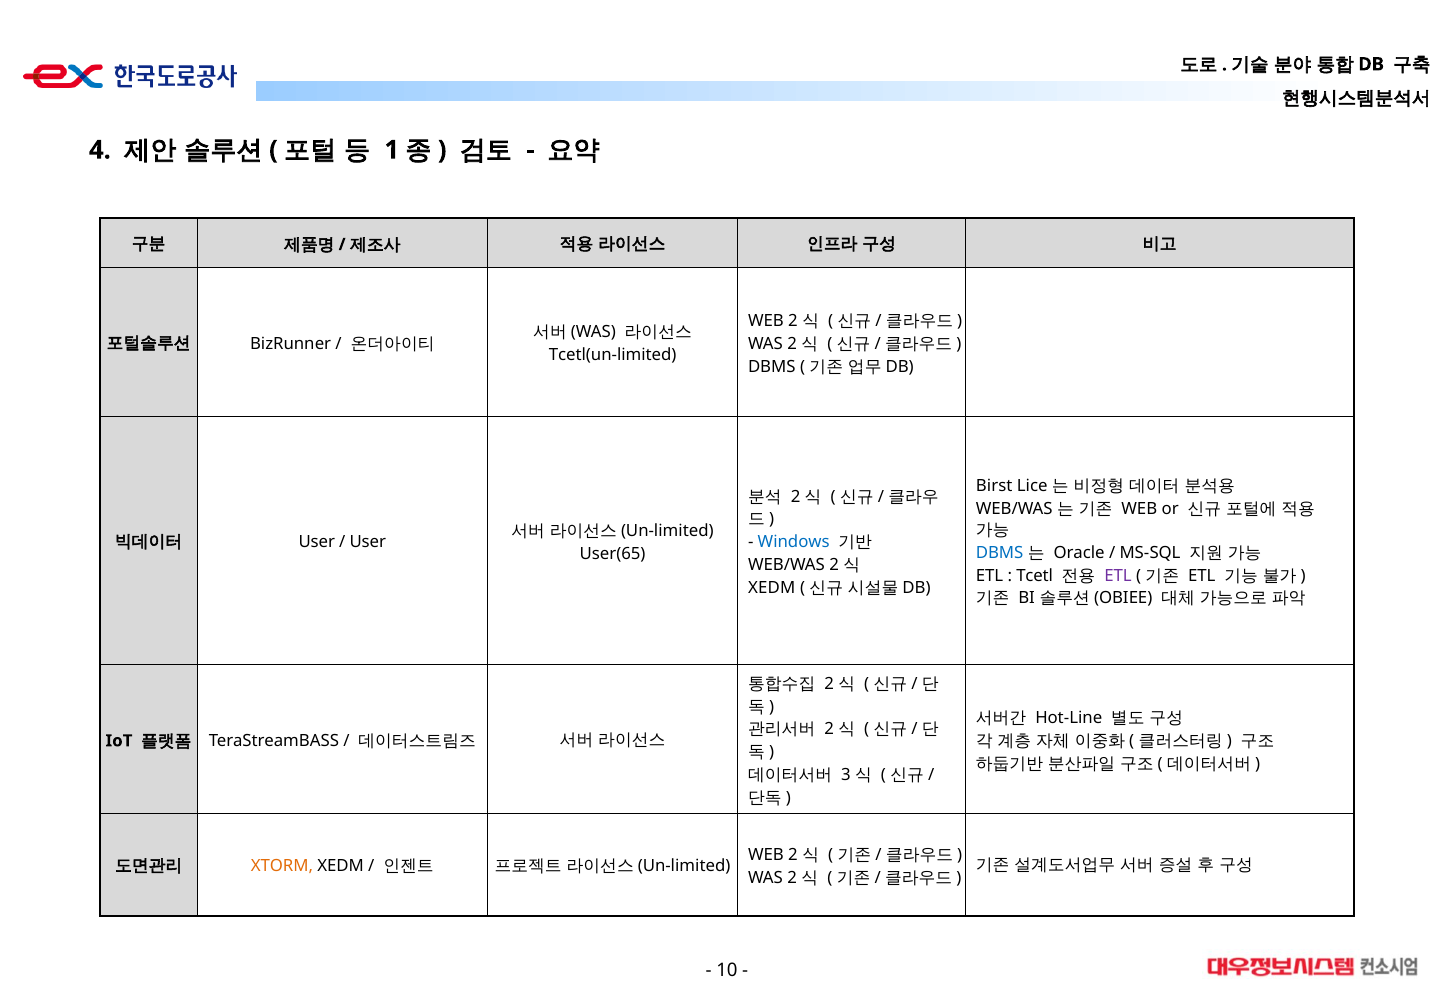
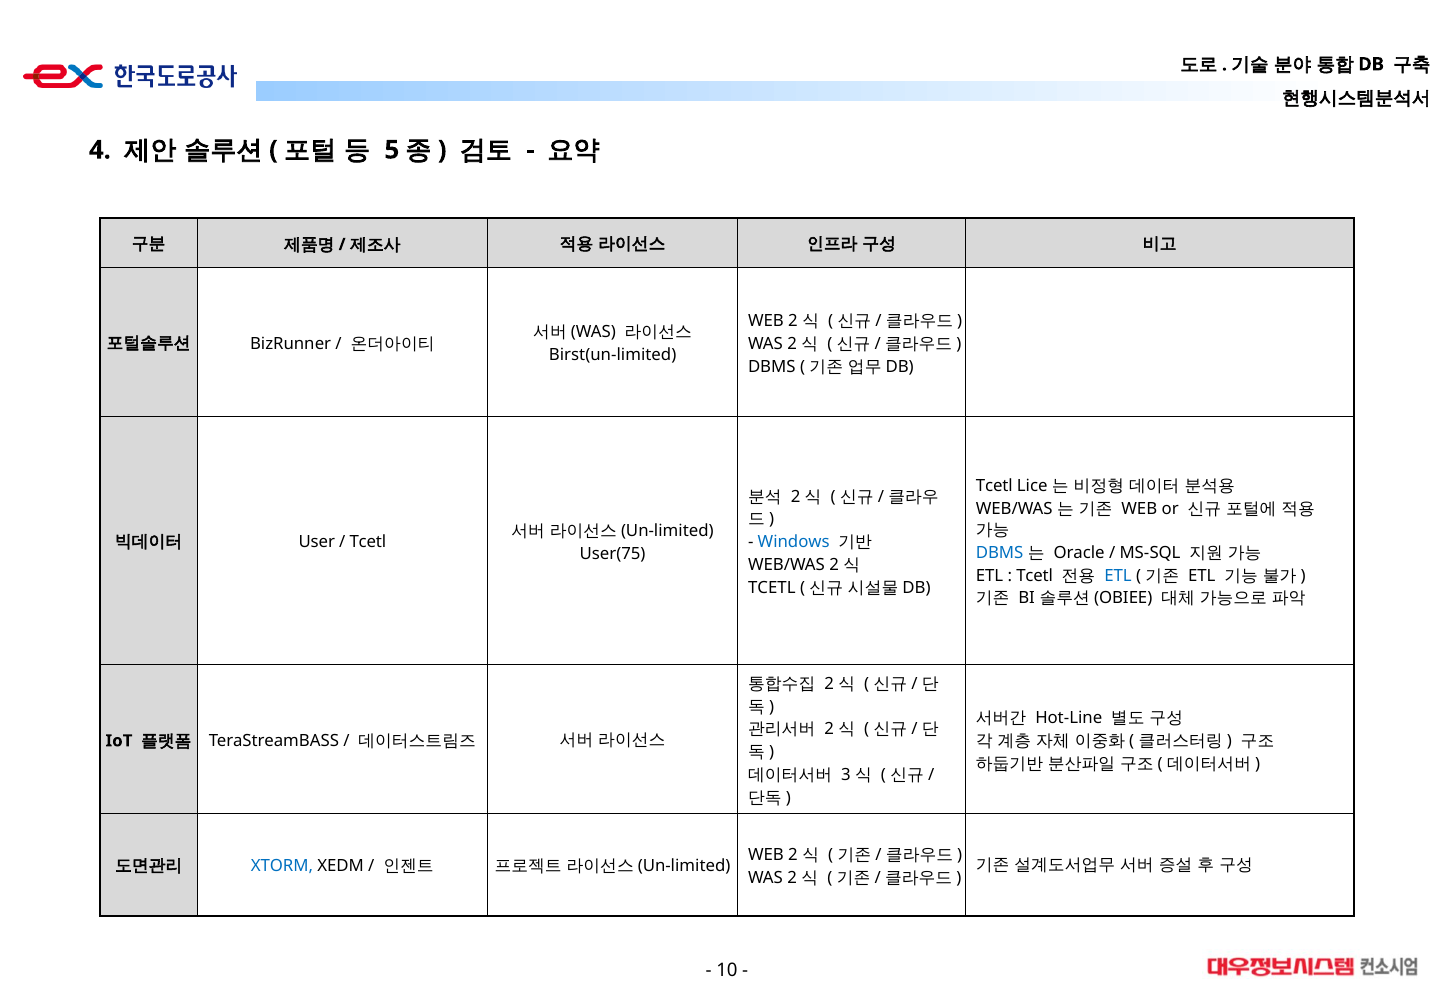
1: 1 -> 5 (392, 150)
Tcetl(un-limited: Tcetl(un-limited -> Birst(un-limited (613, 355)
Birst: Birst -> Tcetl (994, 486)
User: User -> Tcetl (368, 542)
User(65: User(65 -> User(75 (613, 553)
ETL colour: purple -> blue (1118, 575)
XEDM: XEDM -> TCETL (772, 588)
XTORM colour: orange -> blue (282, 866)
